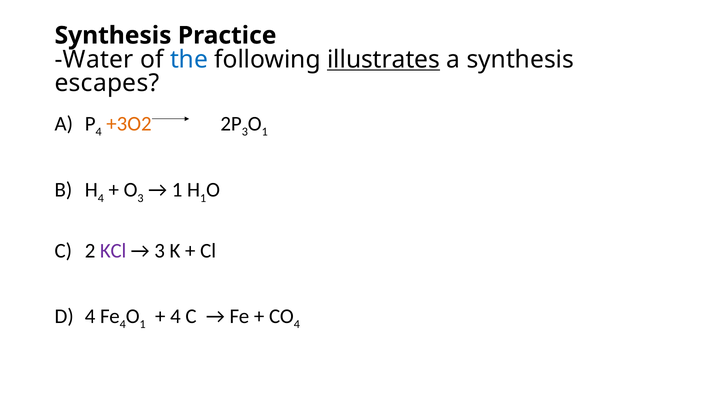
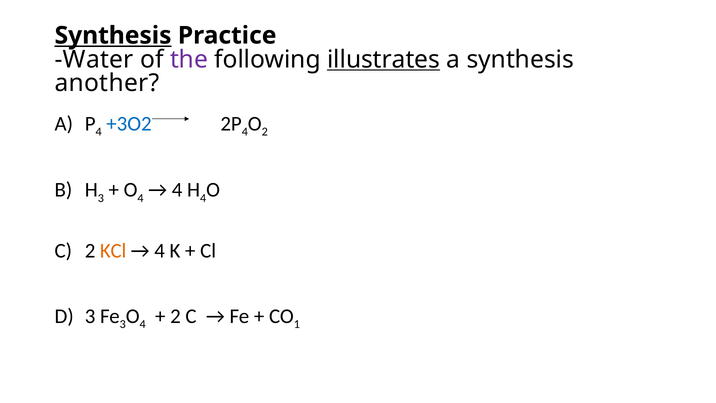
Synthesis underline: none -> present (113, 35)
the colour: blue -> purple (189, 59)
escapes: escapes -> another (107, 83)
+3O2 colour: orange -> blue (129, 124)
3: 3 -> 4 (245, 132)
1: 1 -> 2 (265, 132)
4: 4 -> 3 (101, 198)
3: 3 -> 4 (141, 198)
1: 1 -> 4 (177, 190)
1: 1 -> 4 (203, 198)
KCl colour: purple -> orange (113, 250)
3: 3 -> 4 (160, 250)
4: 4 -> 3 (90, 316)
Fe 4: 4 -> 3 (123, 324)
1: 1 -> 4 (143, 324)
4: 4 -> 2 (175, 316)
4: 4 -> 1 (297, 324)
